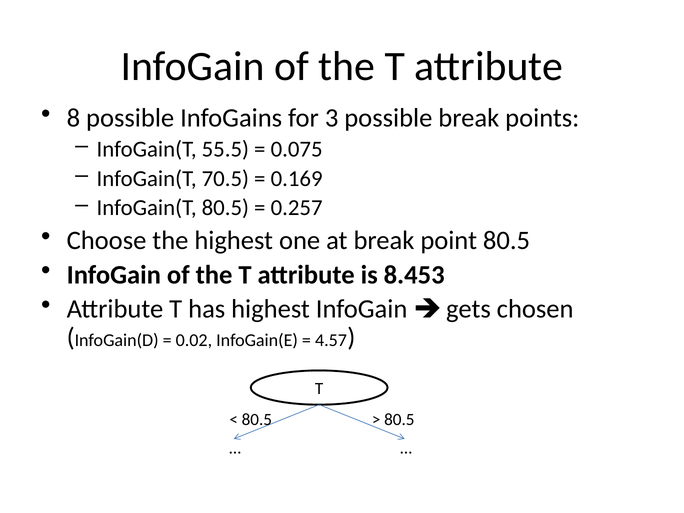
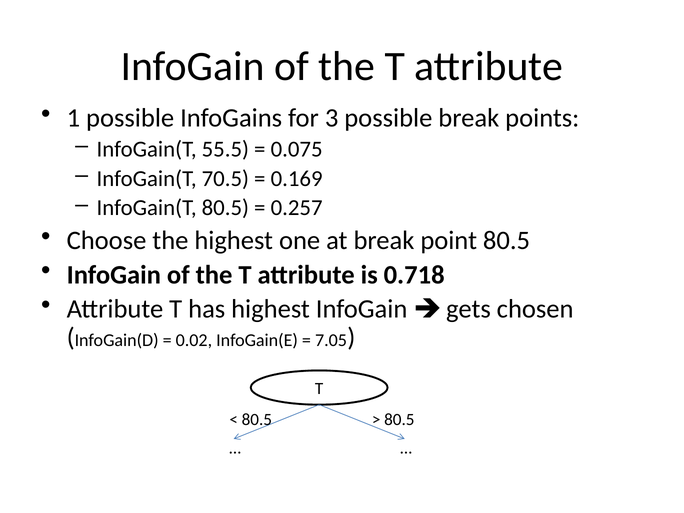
8: 8 -> 1 (73, 118)
8.453: 8.453 -> 0.718 (414, 275)
4.57: 4.57 -> 7.05 (331, 341)
